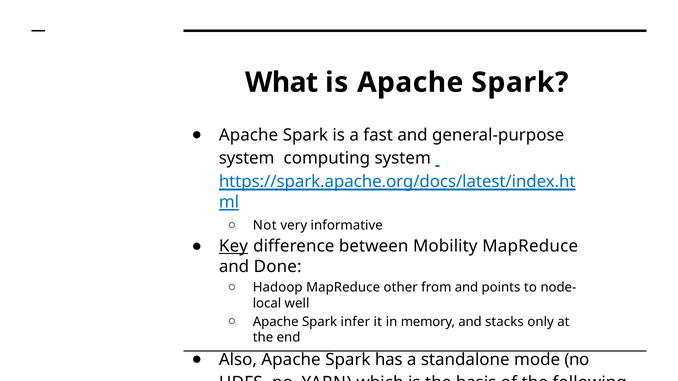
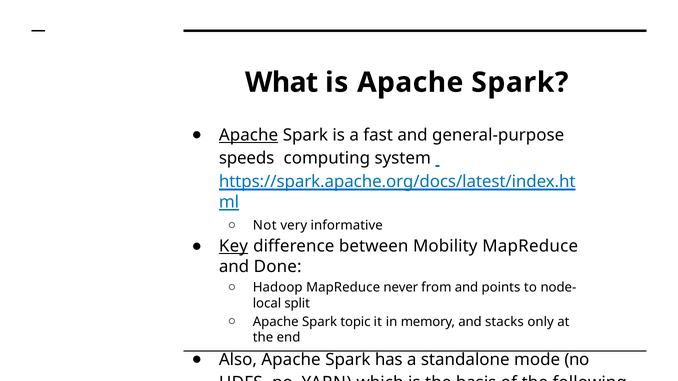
Apache underline: none -> present (249, 135)
system: system -> speeds (247, 158)
other: other -> never (401, 288)
well: well -> split (297, 304)
infer: infer -> topic (355, 322)
